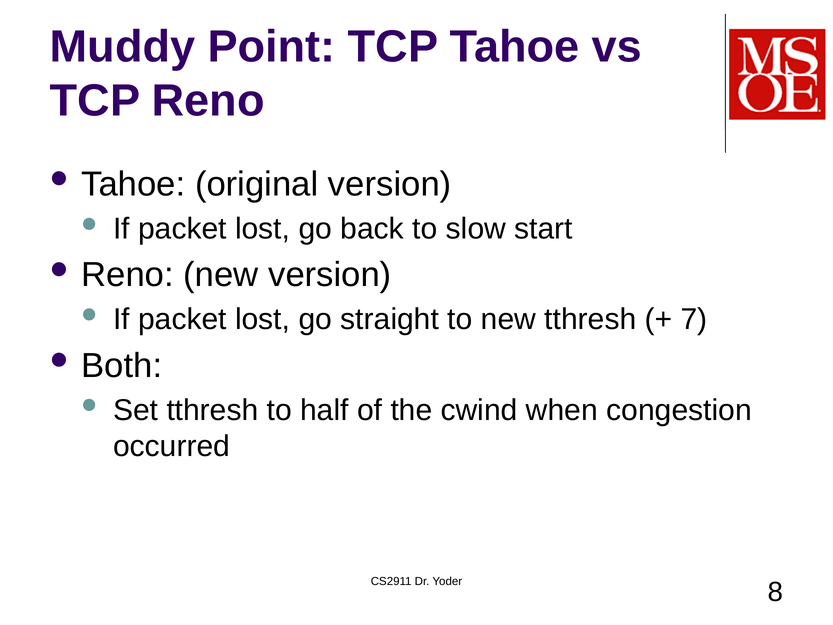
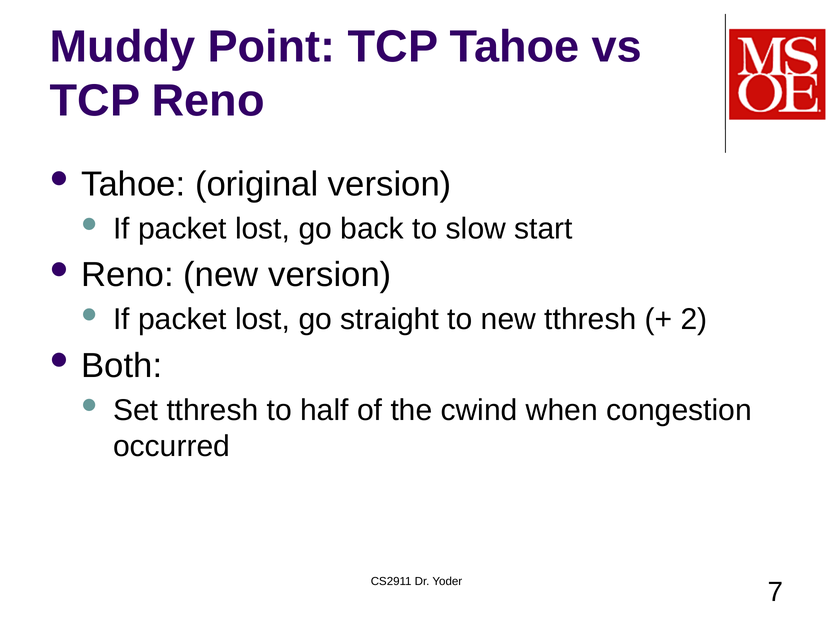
7: 7 -> 2 (694, 319)
8: 8 -> 7 (775, 592)
